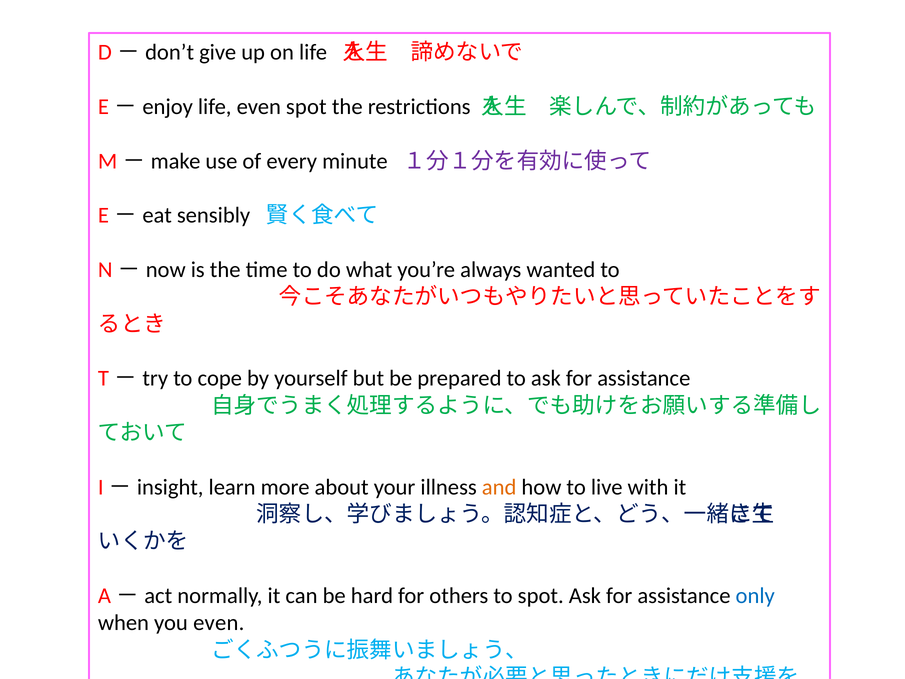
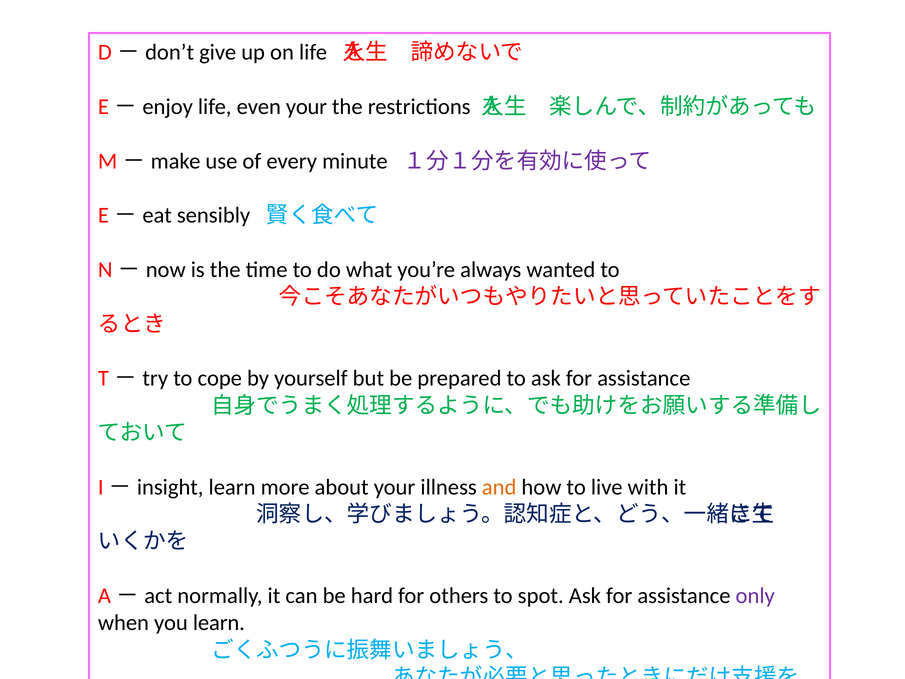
even spot: spot -> your (306, 107)
only colour: blue -> purple (755, 595)
you even: even -> learn (219, 623)
